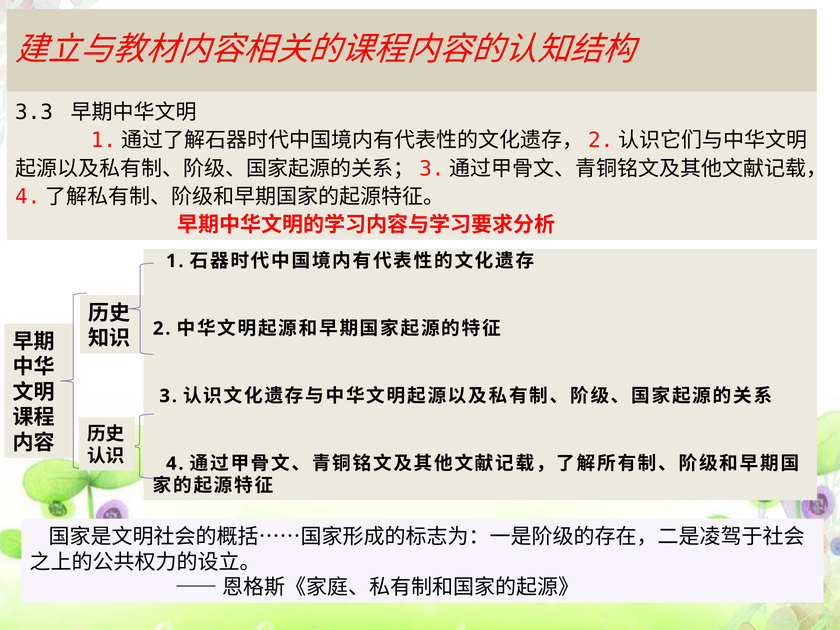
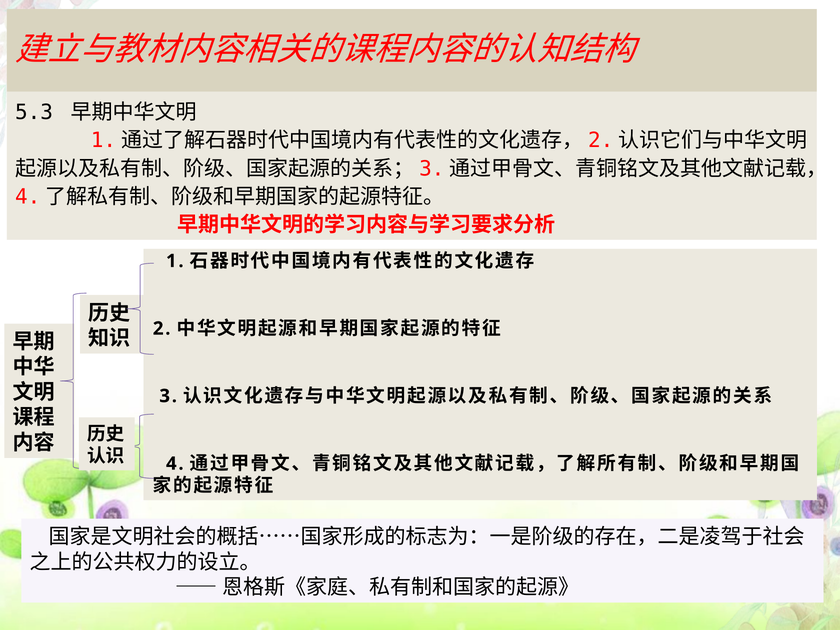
3.3: 3.3 -> 5.3 (34, 113)
